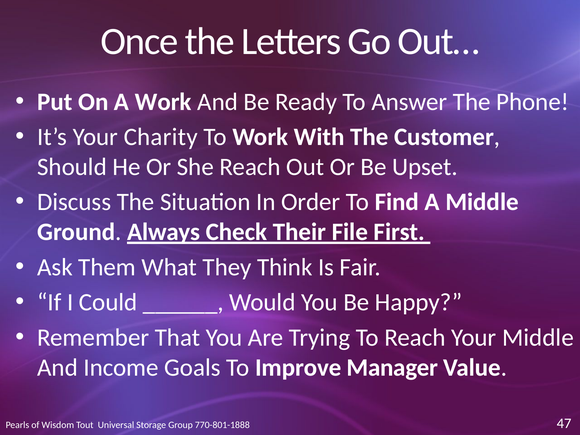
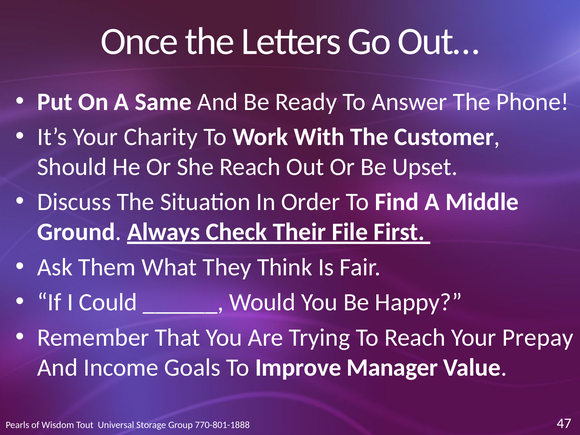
A Work: Work -> Same (163, 102)
Your Middle: Middle -> Prepay (538, 337)
